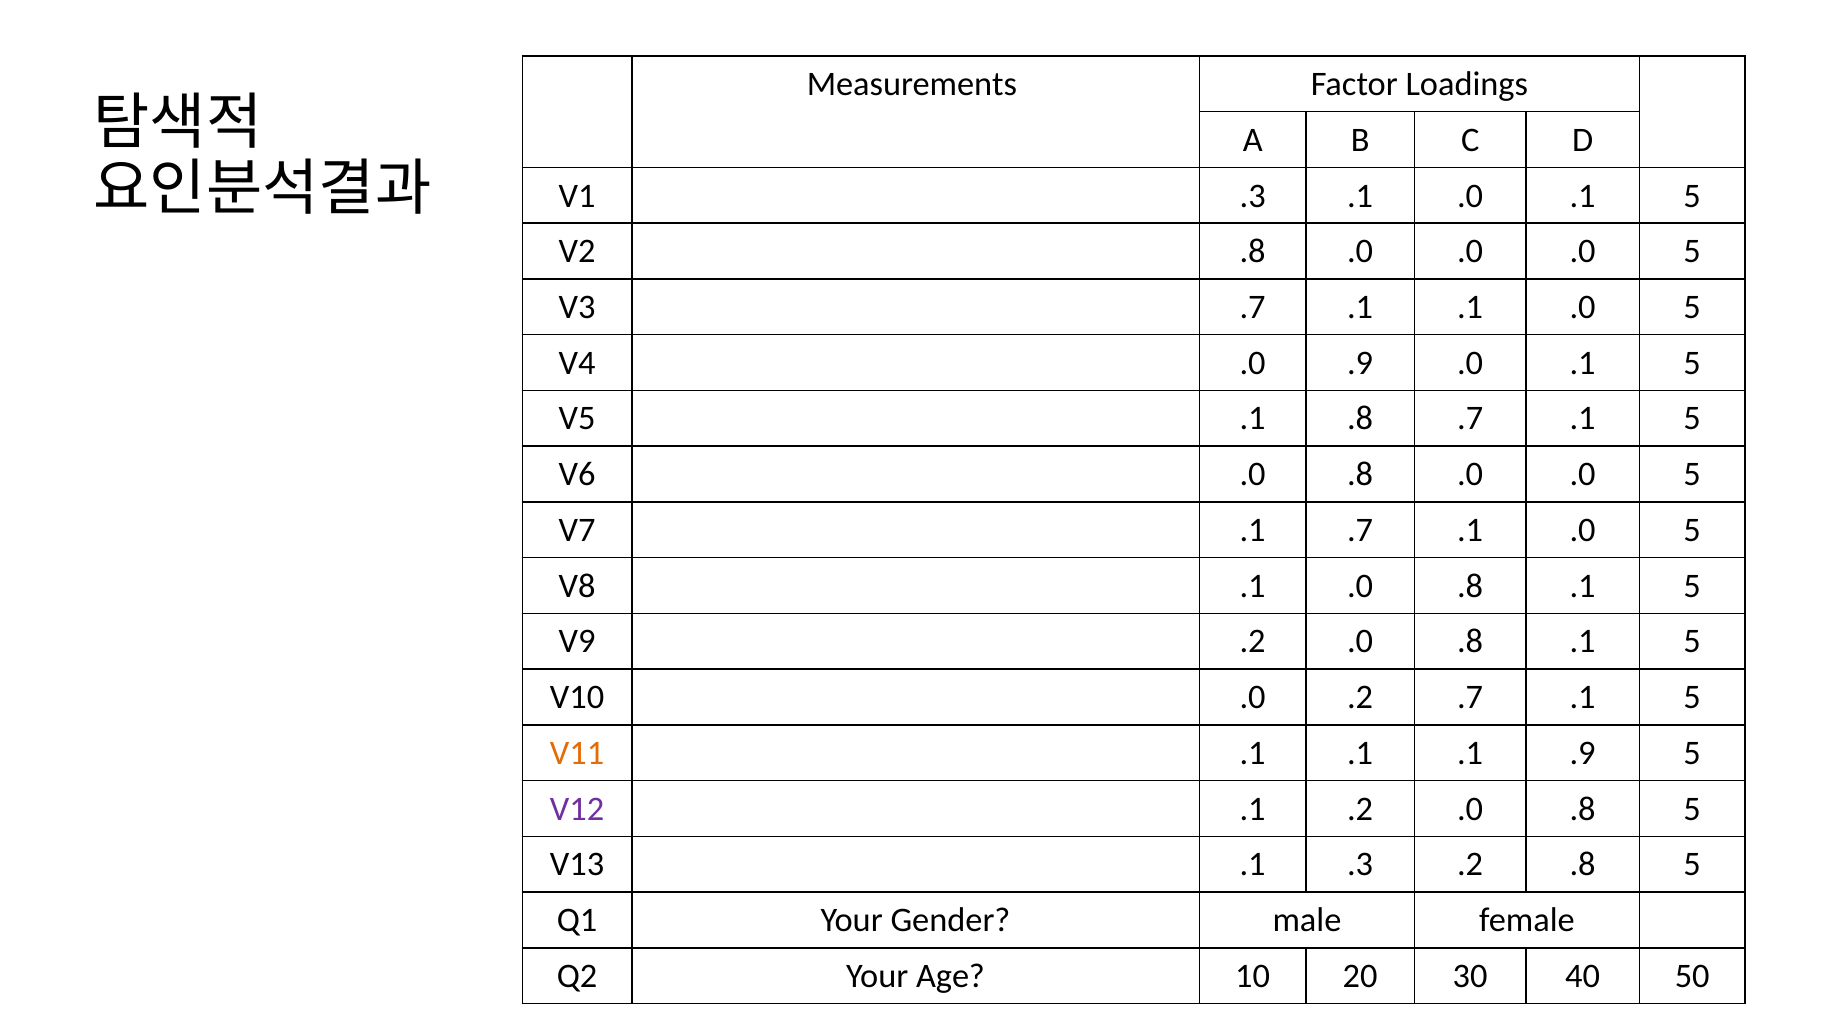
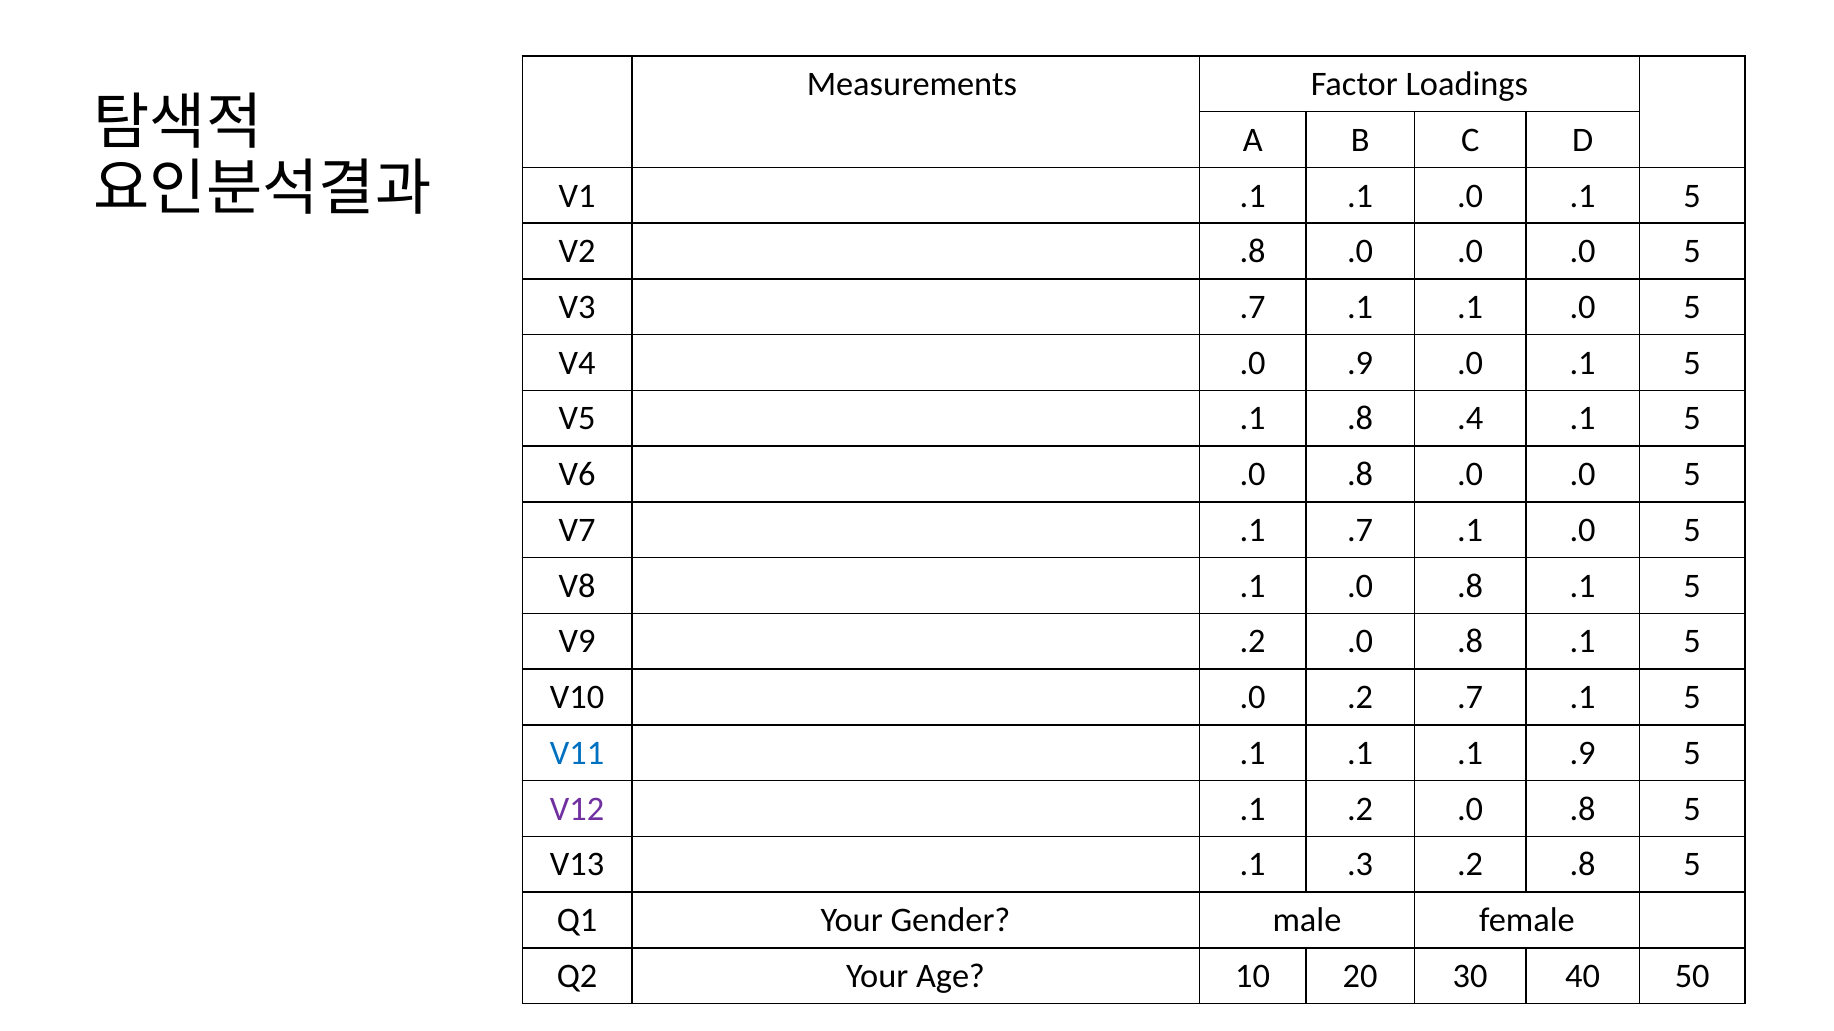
V1 .3: .3 -> .1 (1253, 196)
.8 .7: .7 -> .4 (1470, 419)
V11 colour: orange -> blue (577, 754)
